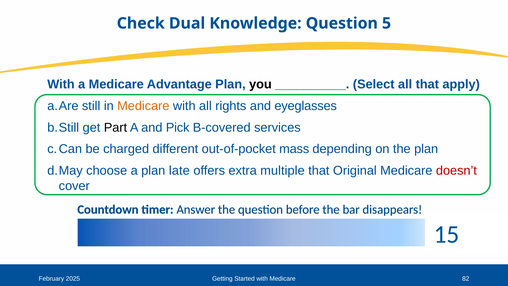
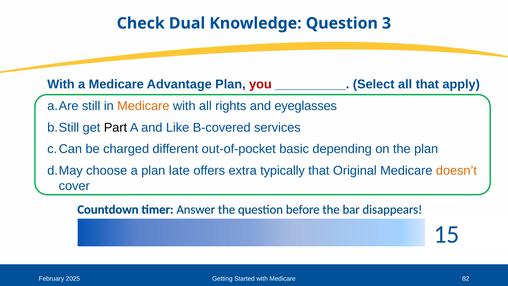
5: 5 -> 3 (387, 23)
you colour: black -> red (260, 84)
Pick: Pick -> Like (178, 127)
mass: mass -> basic (294, 149)
multiple: multiple -> typically (283, 171)
doesn’t colour: red -> orange (456, 171)
